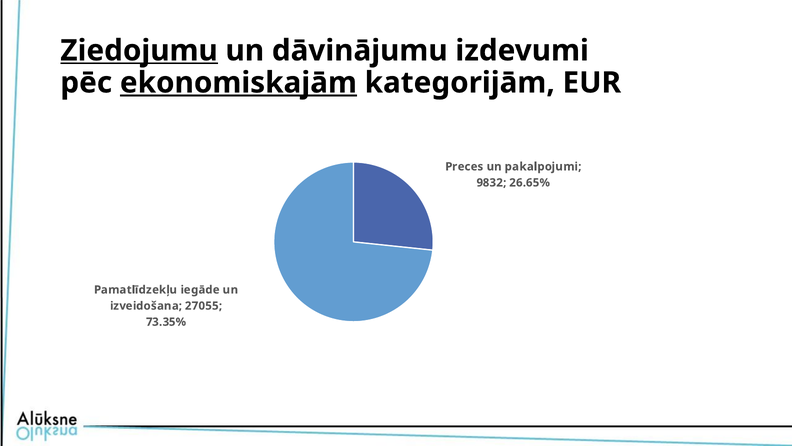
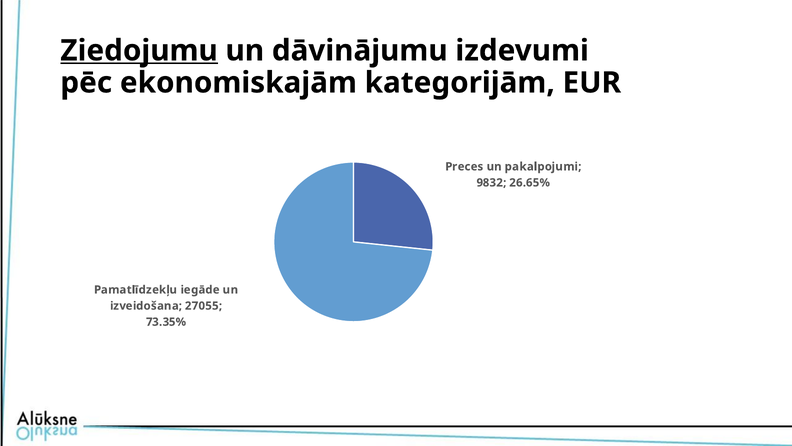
ekonomiskajām underline: present -> none (238, 83)
